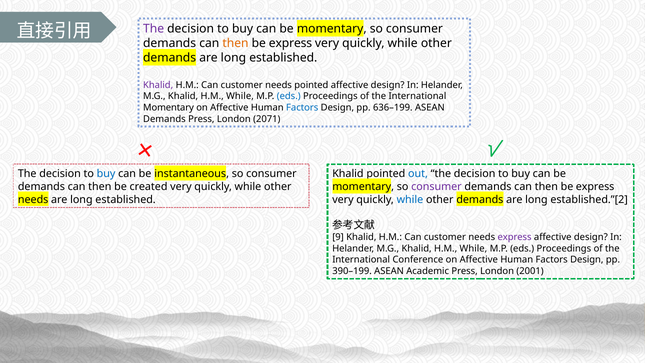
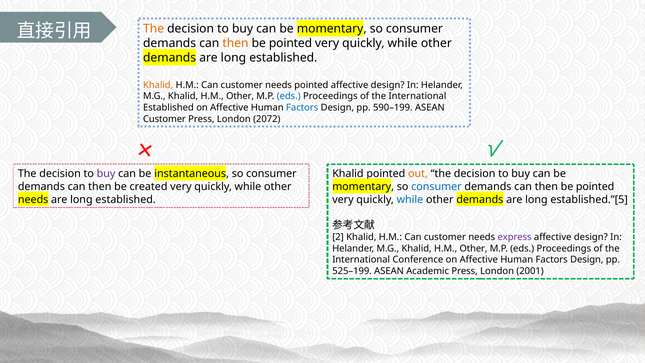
The colour: purple -> orange (154, 29)
express: express -> pointed (291, 43)
Khalid colour: purple -> orange (158, 85)
While: While -> Other (240, 96)
Momentary: Momentary -> Established (168, 108)
636–199: 636–199 -> 590–199 (393, 108)
Demands: Demands -> Customer (164, 119)
2071: 2071 -> 2072 (267, 119)
buy colour: blue -> purple (106, 174)
out colour: blue -> orange (418, 174)
consumer colour: purple -> blue (436, 186)
express: express -> pointed (595, 186)
established.”[2: established.”[2 -> established.”[5 (589, 199)
9: 9 -> 2 (338, 237)
While: While -> Other (474, 248)
390–199: 390–199 -> 525–199 (352, 271)
